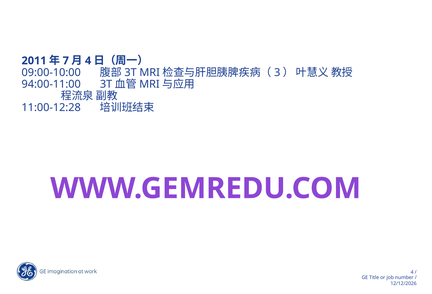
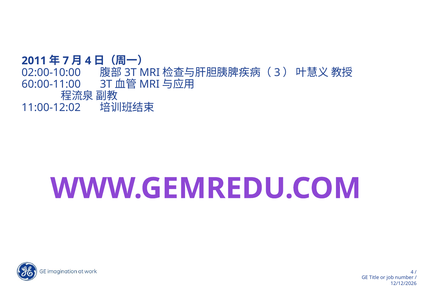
09:00-10:00: 09:00-10:00 -> 02:00-10:00 (51, 72)
94:00-11:00: 94:00-11:00 -> 60:00-11:00 (51, 84)
11:00-12:28: 11:00-12:28 -> 11:00-12:02 (51, 108)
